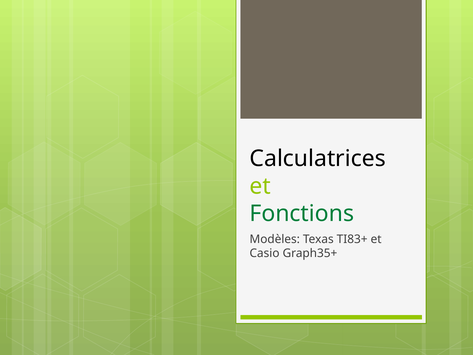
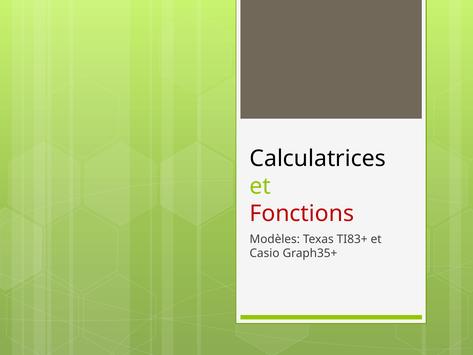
Fonctions colour: green -> red (302, 214)
